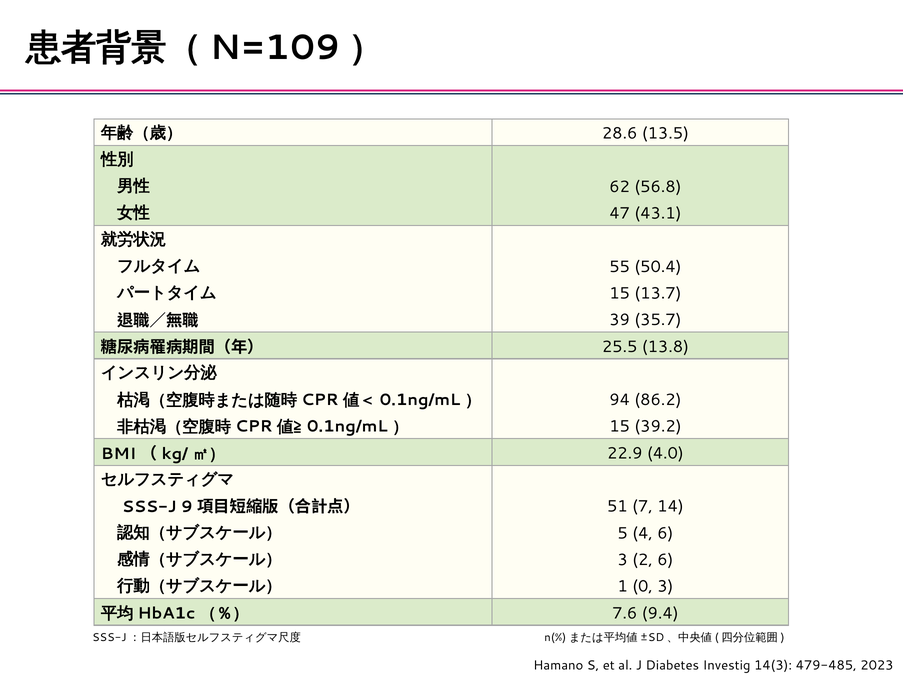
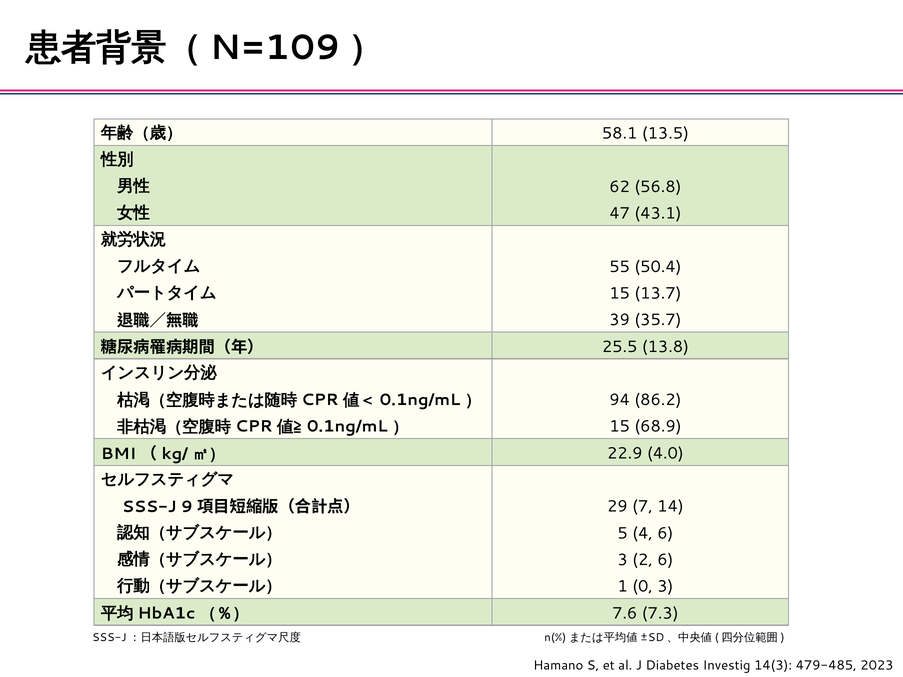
28.6: 28.6 -> 58.1 (620, 133)
39.2: 39.2 -> 68.9 (658, 427)
51: 51 -> 29 (617, 507)
9.4: 9.4 -> 7.3 (660, 613)
